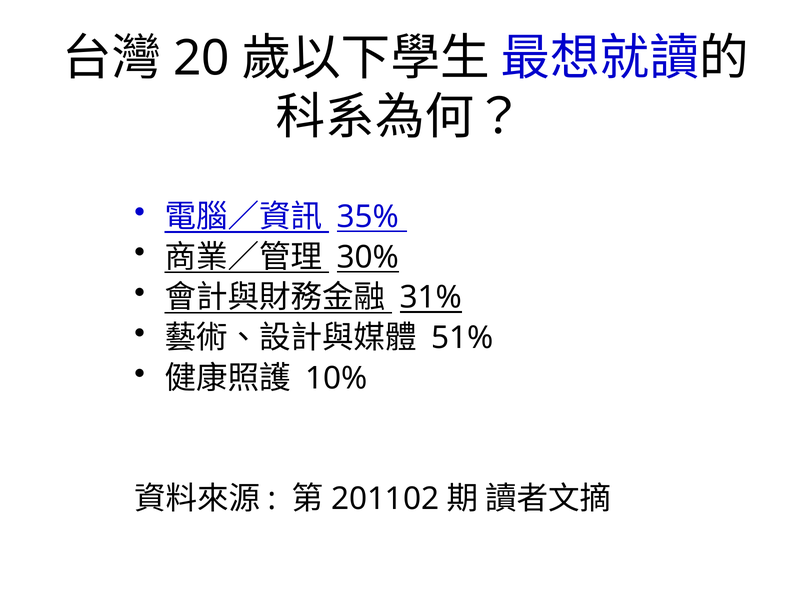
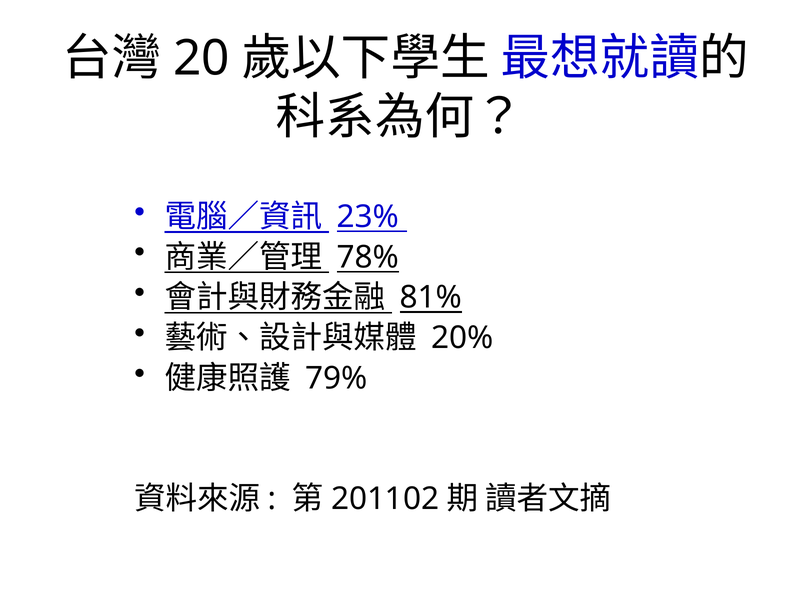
35%: 35% -> 23% (368, 217)
30%: 30% -> 78% (368, 257)
31%: 31% -> 81% (431, 298)
51%: 51% -> 20% (462, 338)
10%: 10% -> 79% (336, 378)
